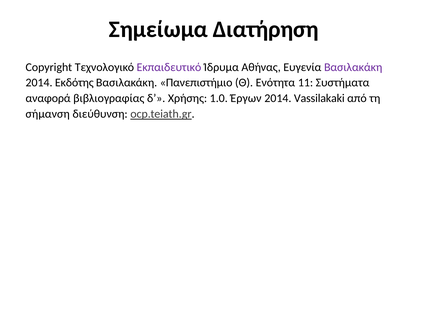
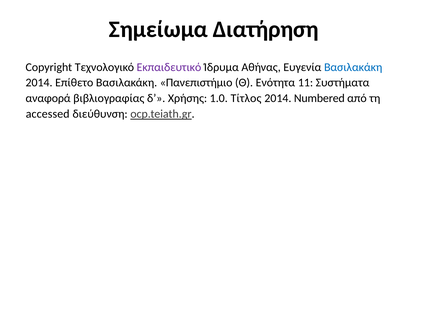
Βασιλακάκη colour: purple -> blue (353, 67)
Εκδότης: Εκδότης -> Επίθετο (74, 83)
Έργων: Έργων -> Τίτλος (246, 98)
Vassilakaki: Vassilakaki -> Numbered (319, 98)
σήμανση: σήμανση -> accessed (48, 114)
